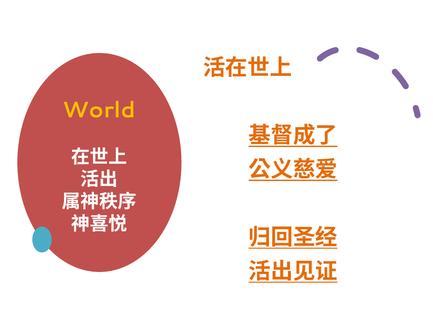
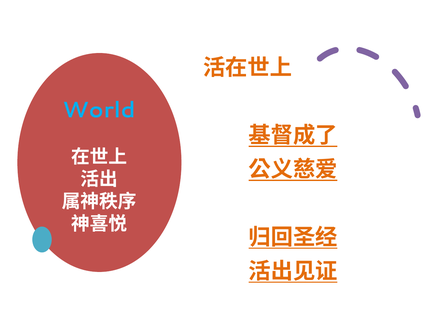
World colour: yellow -> light blue (99, 110)
